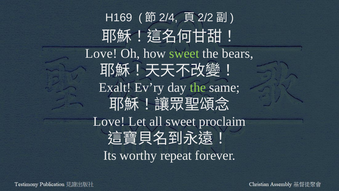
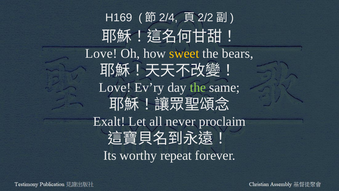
sweet colour: light green -> yellow (184, 53)
Exalt: Exalt -> Love (115, 87)
Love: Love -> Exalt (109, 121)
all sweet: sweet -> never (181, 121)
